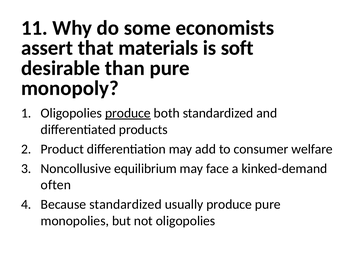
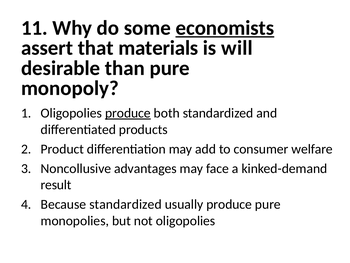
economists underline: none -> present (225, 28)
soft: soft -> will (237, 48)
equilibrium: equilibrium -> advantages (145, 168)
often: often -> result (56, 185)
